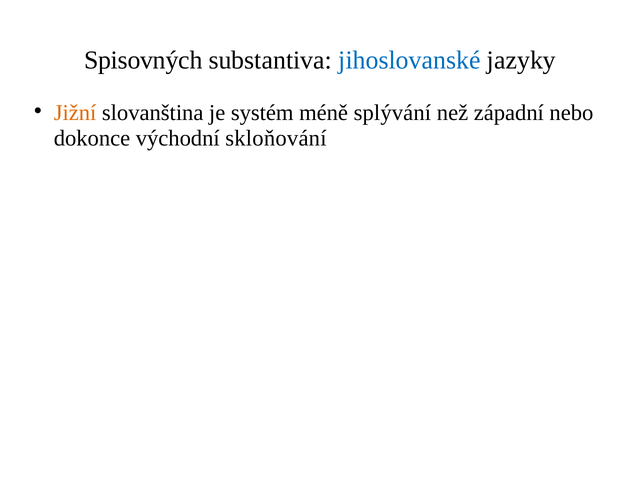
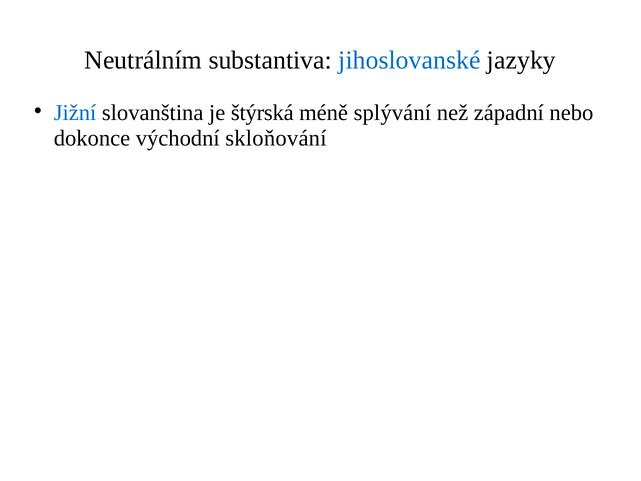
Spisovných: Spisovných -> Neutrálním (143, 60)
Jižní colour: orange -> blue (75, 113)
systém: systém -> štýrská (262, 113)
